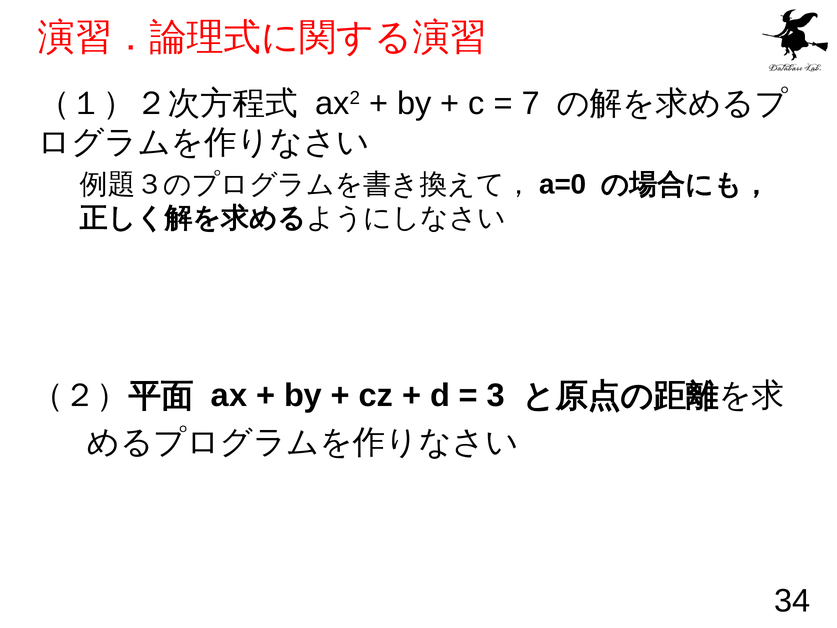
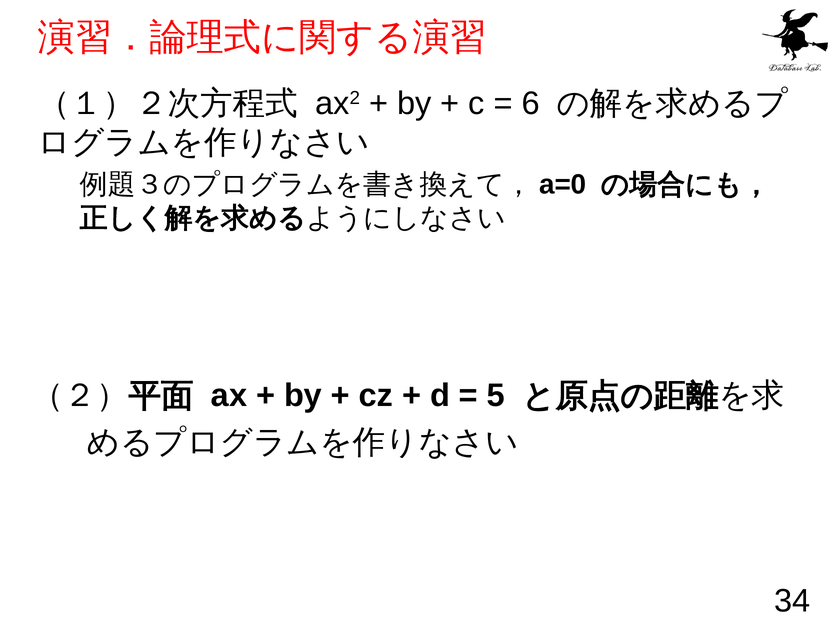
7: 7 -> 6 (531, 103)
3: 3 -> 5 (496, 396)
